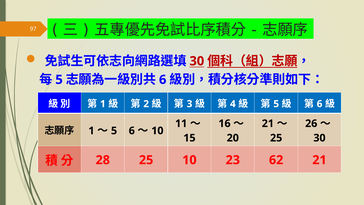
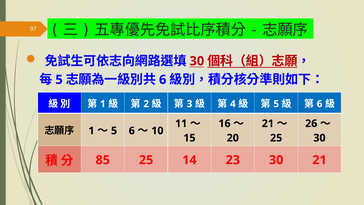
28: 28 -> 85 (103, 160)
25 10: 10 -> 14 (189, 160)
23 62: 62 -> 30 (276, 160)
